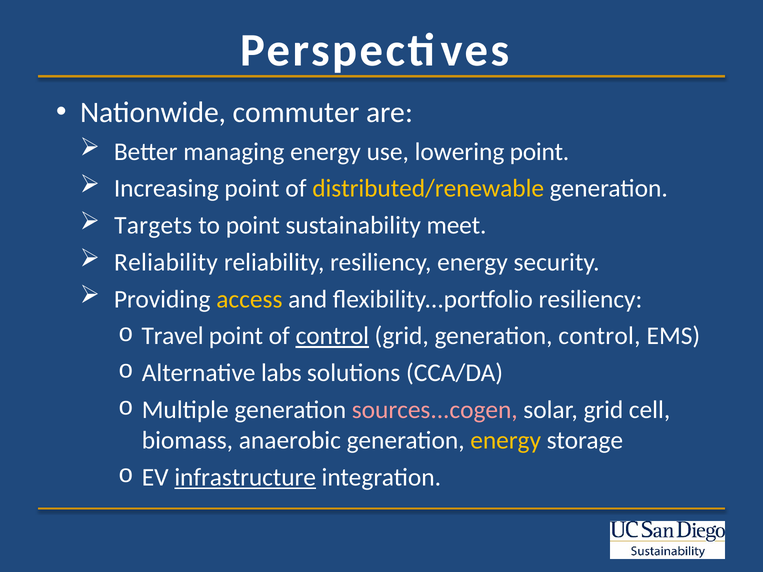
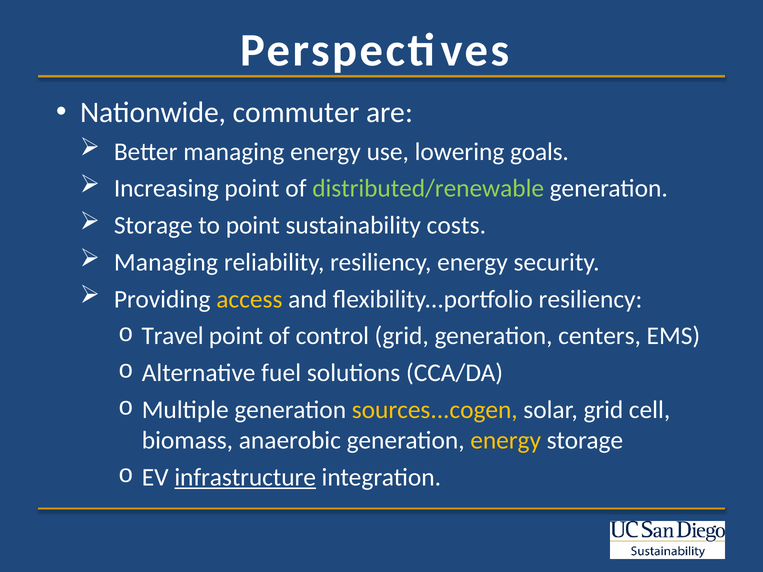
lowering point: point -> goals (539, 152)
distributed/renewable colour: yellow -> light green (428, 189)
Targets: Targets -> Storage (153, 226)
meet: meet -> costs (456, 226)
Reliability: Reliability -> Managing (166, 262)
control underline: present -> none (332, 336)
generation control: control -> centers (600, 336)
labs: labs -> fuel (281, 373)
sources...cogen colour: pink -> yellow (435, 410)
